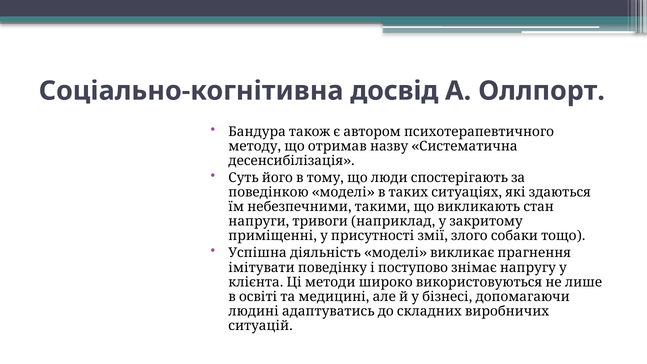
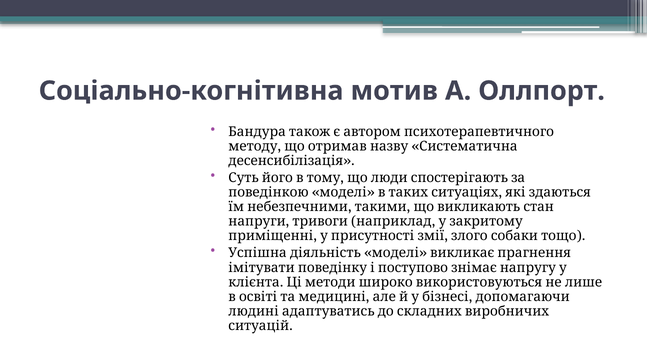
досвід: досвід -> мотив (394, 91)
